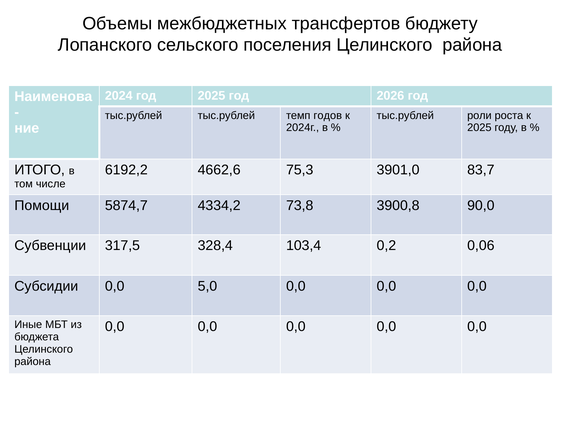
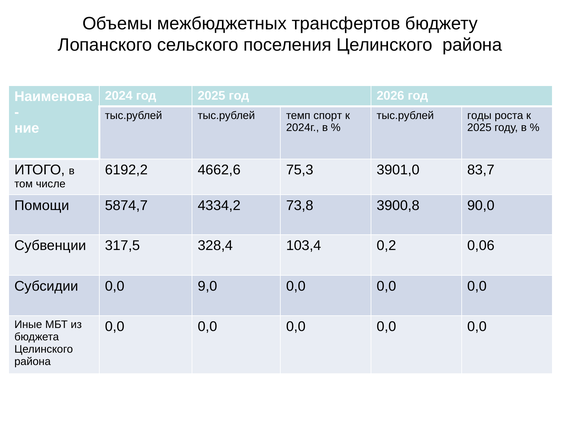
годов: годов -> спорт (328, 115)
роли: роли -> годы (479, 115)
5,0: 5,0 -> 9,0 (207, 286)
